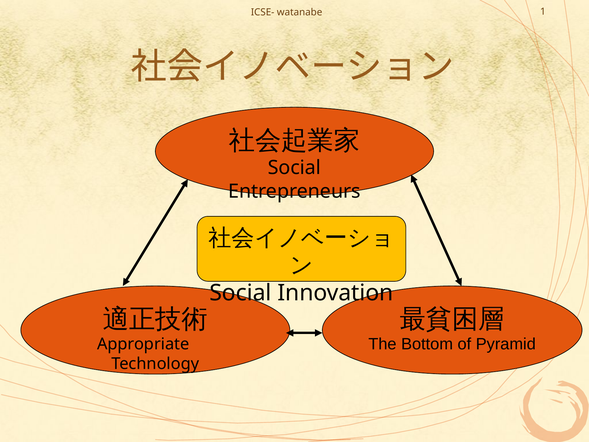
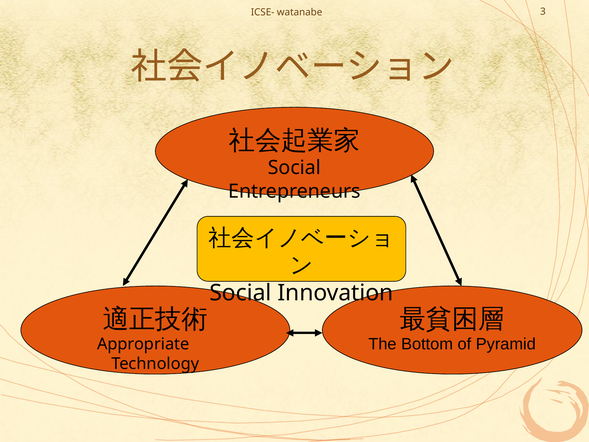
1: 1 -> 3 (543, 11)
